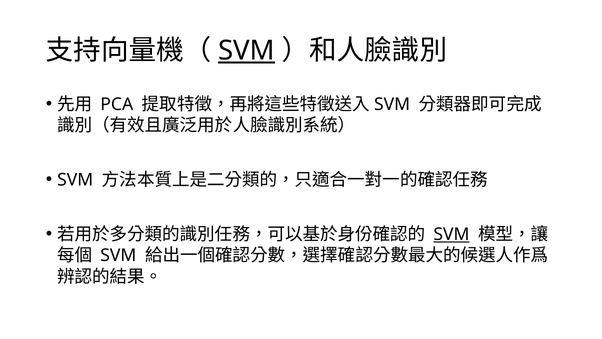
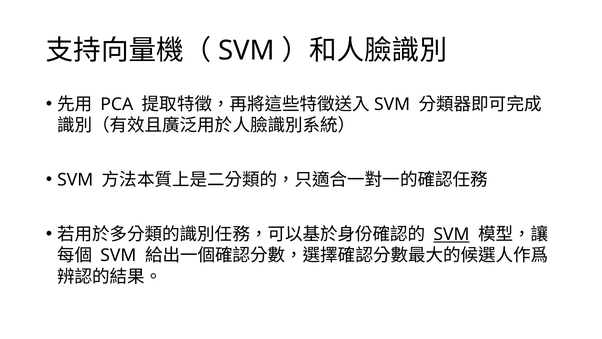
SVM underline: present -> none (247, 51)
